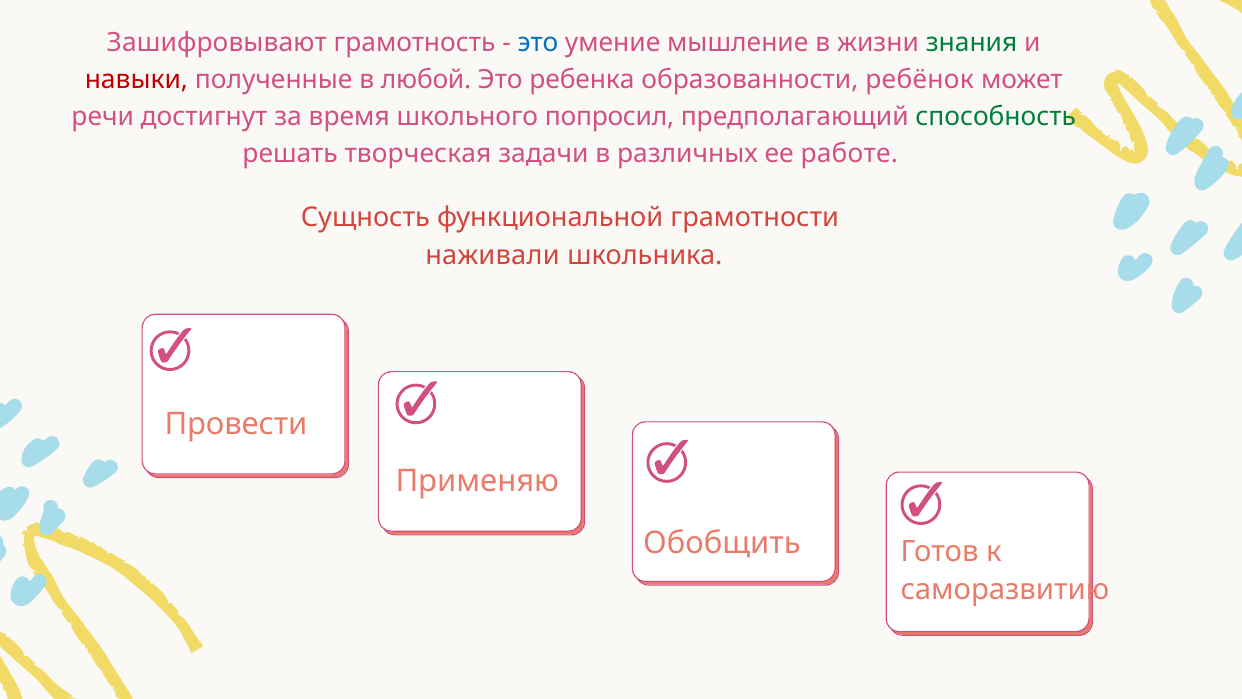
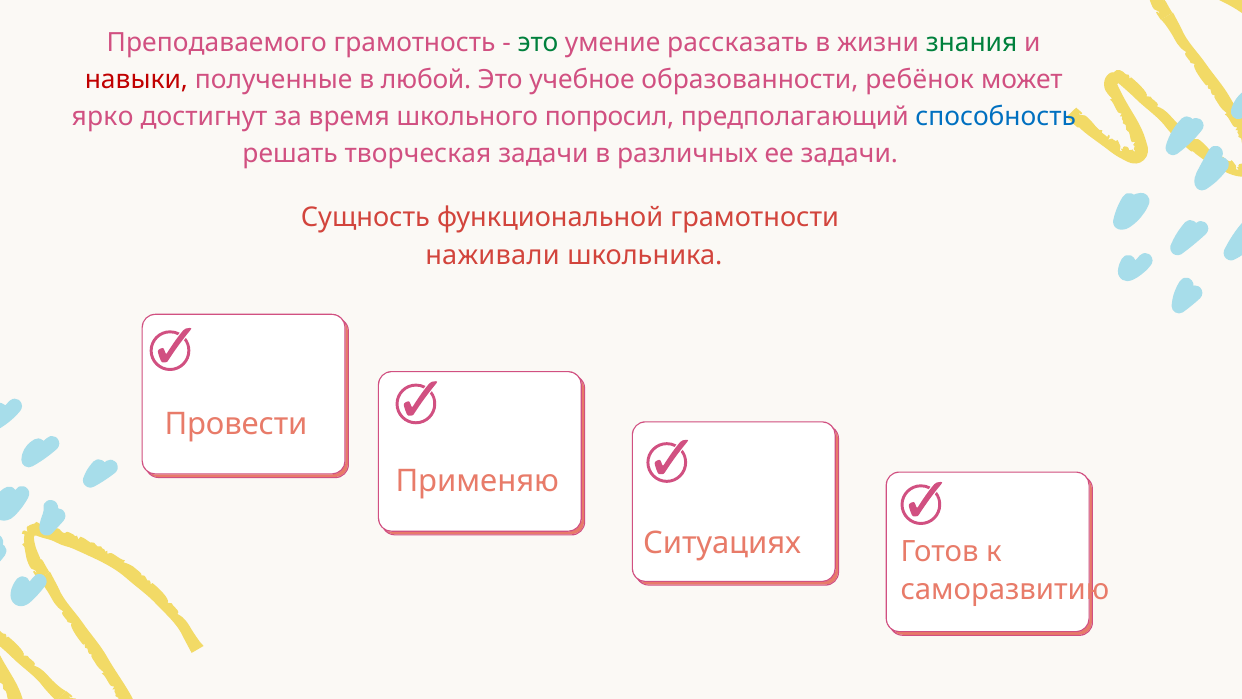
Зашифровывают: Зашифровывают -> Преподаваемого (217, 43)
это colour: blue -> green (538, 43)
мышление: мышление -> рассказать (738, 43)
ребенка: ребенка -> учебное (582, 80)
речи: речи -> ярко (103, 117)
способность colour: green -> blue (996, 117)
ее работе: работе -> задачи (849, 154)
Обобщить: Обобщить -> Ситуациях (722, 543)
